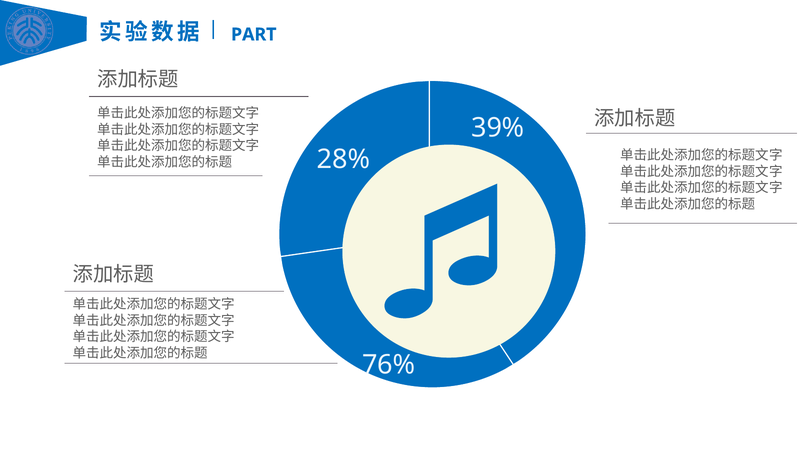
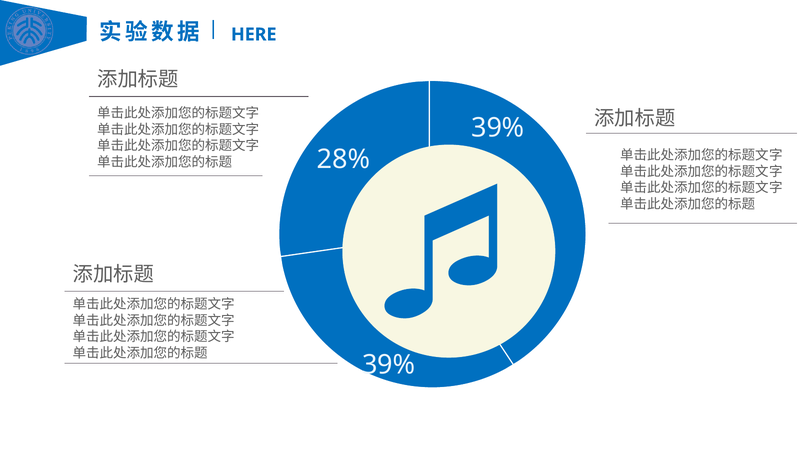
PART: PART -> HERE (254, 35)
76%: 76% -> 39% (389, 365)
